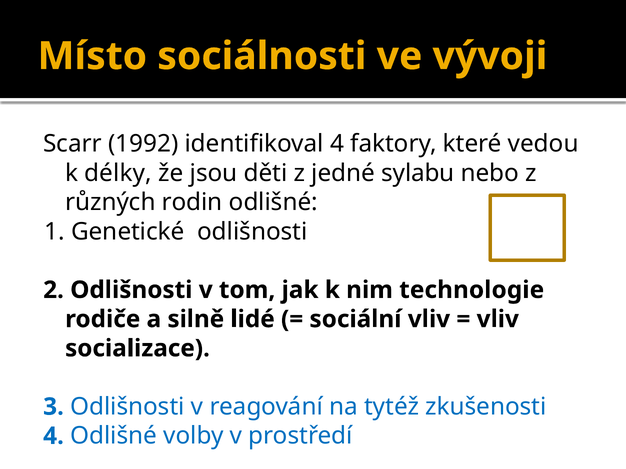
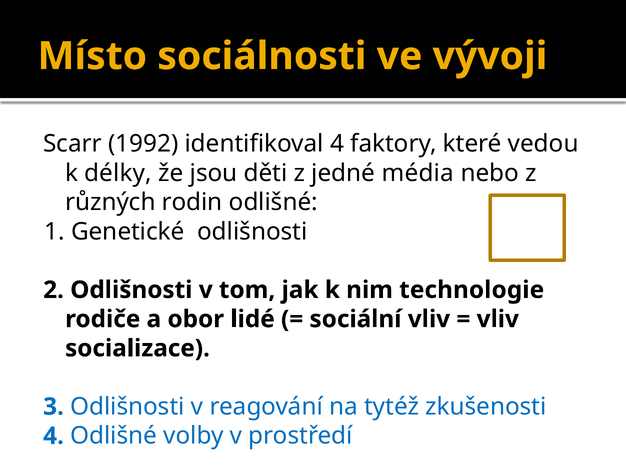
sylabu: sylabu -> média (418, 173)
silně: silně -> obor (196, 319)
